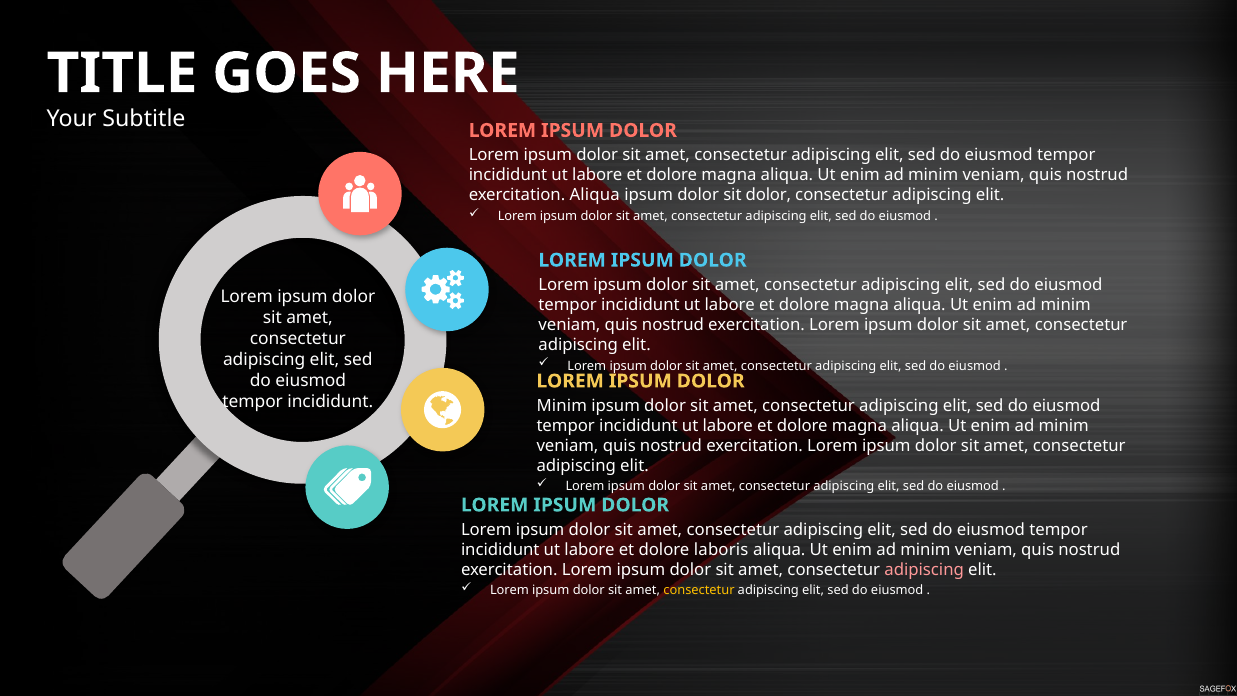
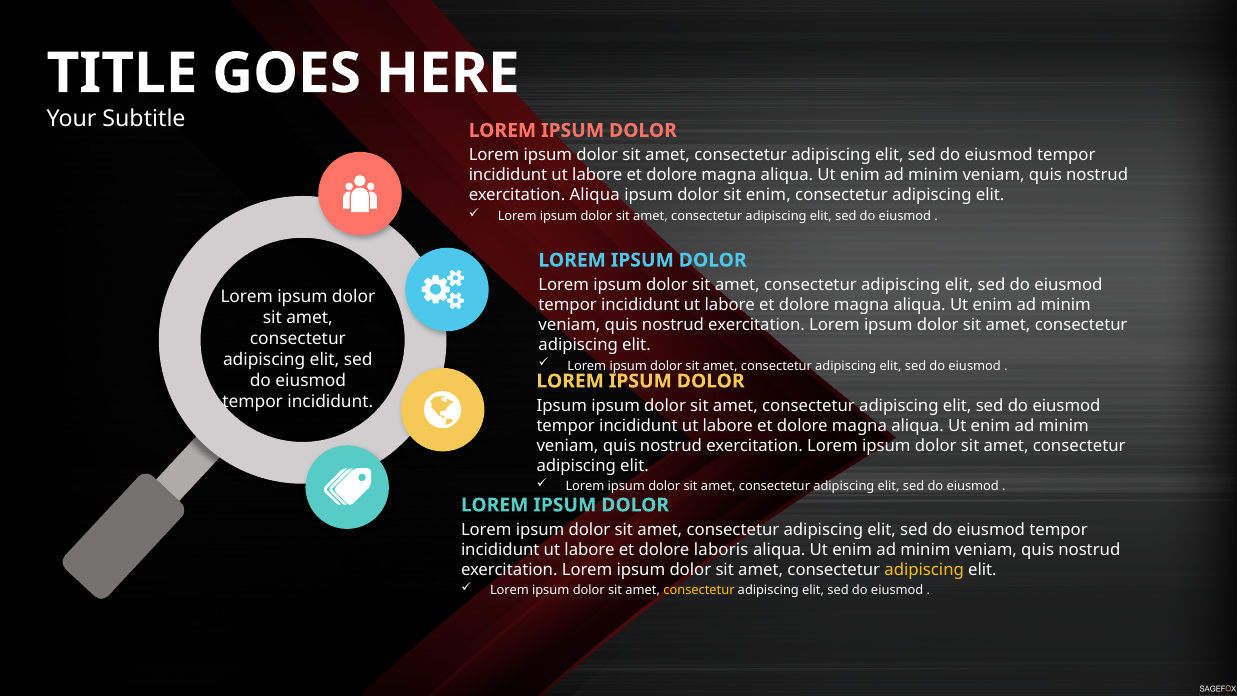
sit dolor: dolor -> enim (768, 195)
Minim: Minim -> Ipsum (562, 406)
adipiscing colour: pink -> yellow (924, 570)
